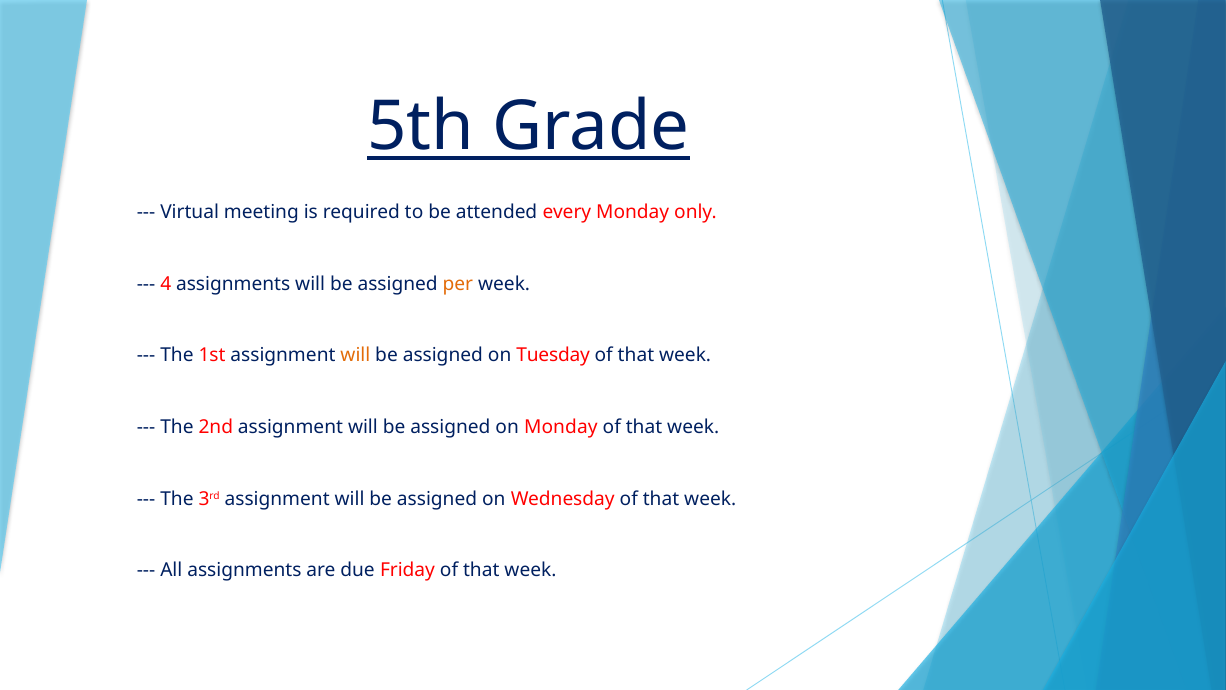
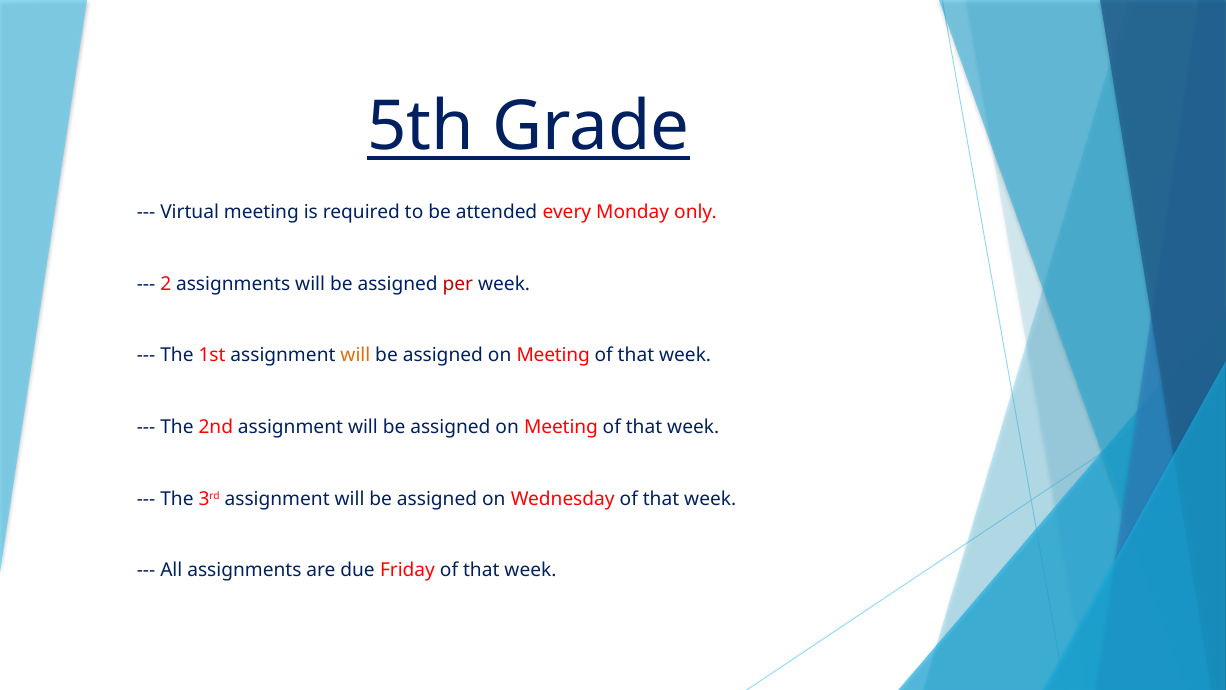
4: 4 -> 2 (166, 284)
per colour: orange -> red (458, 284)
Tuesday: Tuesday -> Meeting (553, 355)
Monday: Monday -> Meeting (561, 427)
